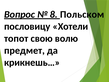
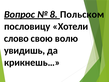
топот: топот -> слово (16, 38)
предмет: предмет -> увидишь (25, 50)
